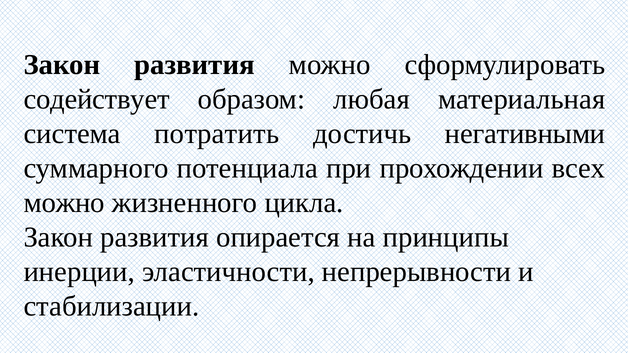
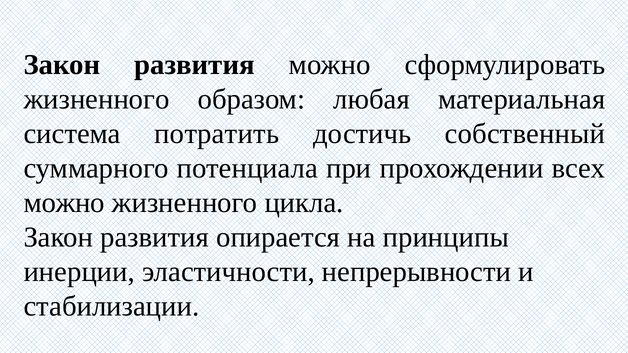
содействует: содействует -> жизненного (97, 99)
негативными: негативными -> собственный (525, 134)
